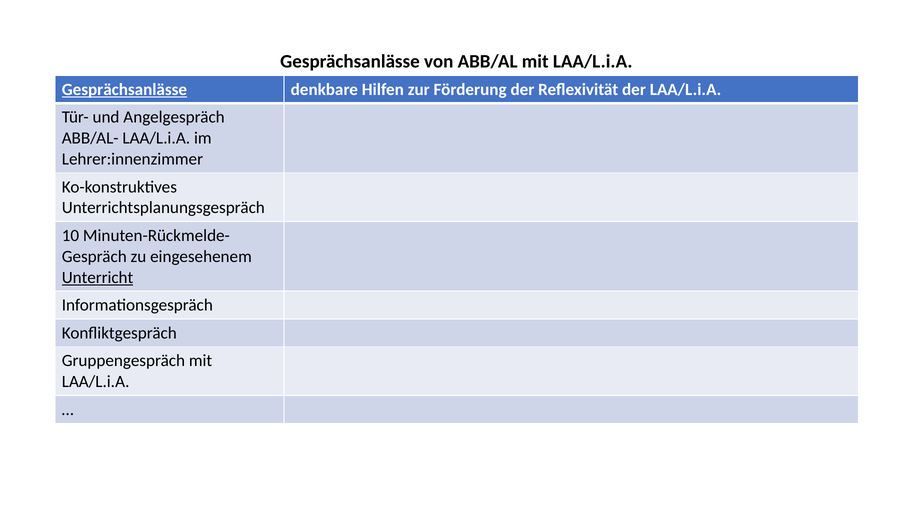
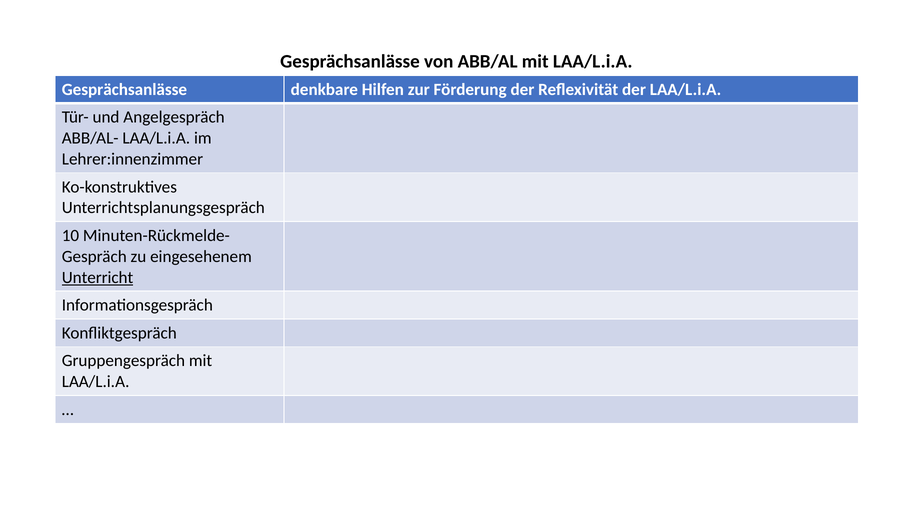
Gesprächsanlässe underline: present -> none (124, 89)
